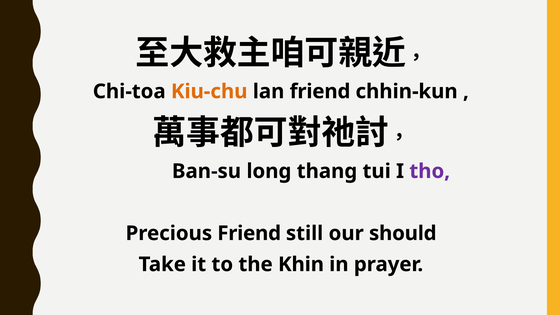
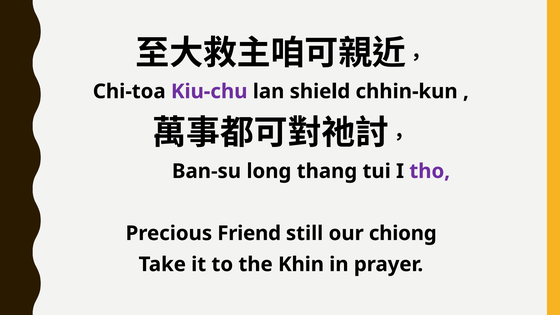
Kiu-chu colour: orange -> purple (209, 91)
lan friend: friend -> shield (320, 91)
should: should -> chiong (403, 233)
